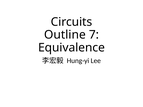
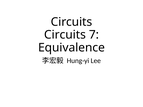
Outline: Outline -> Circuits (65, 35)
